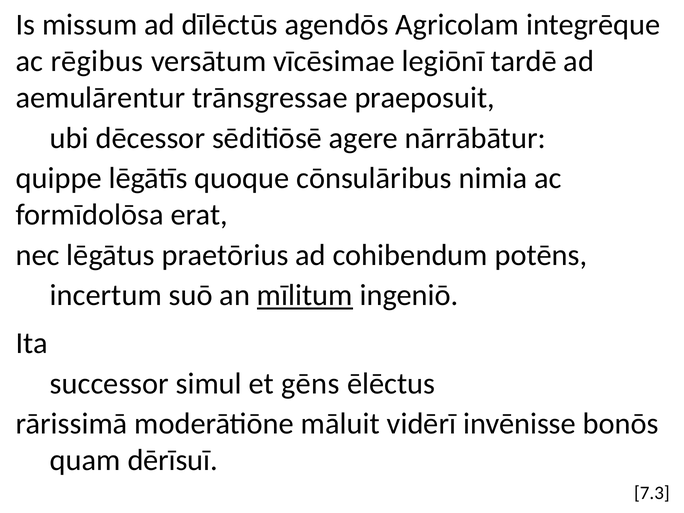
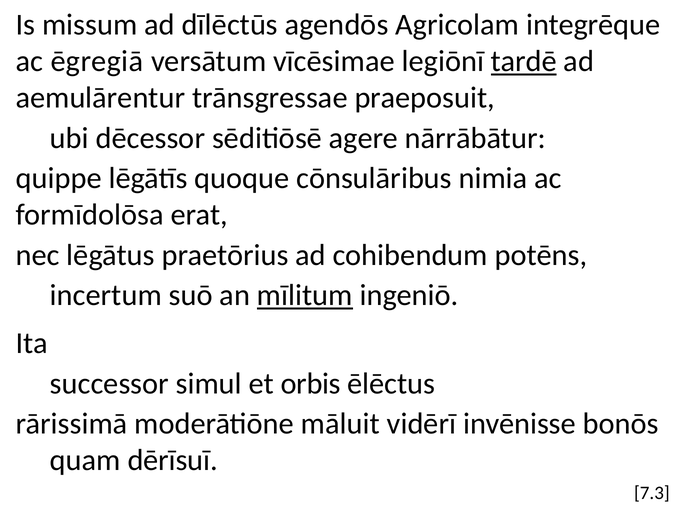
rēgibus: rēgibus -> ēgregiā (97, 61)
tardē underline: none -> present (524, 61)
gēns: gēns -> orbis (311, 384)
